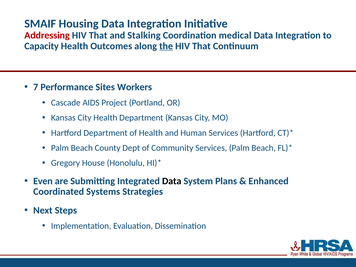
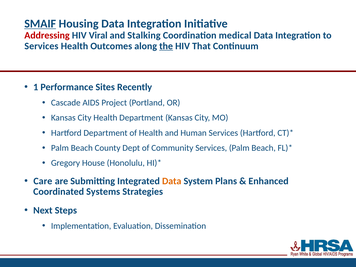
SMAIF underline: none -> present (40, 24)
That: That -> Viral (98, 35)
Capacity: Capacity -> Services (41, 46)
7: 7 -> 1 (36, 87)
Workers: Workers -> Recently (135, 87)
Even: Even -> Care (43, 181)
Data colour: black -> orange (172, 181)
